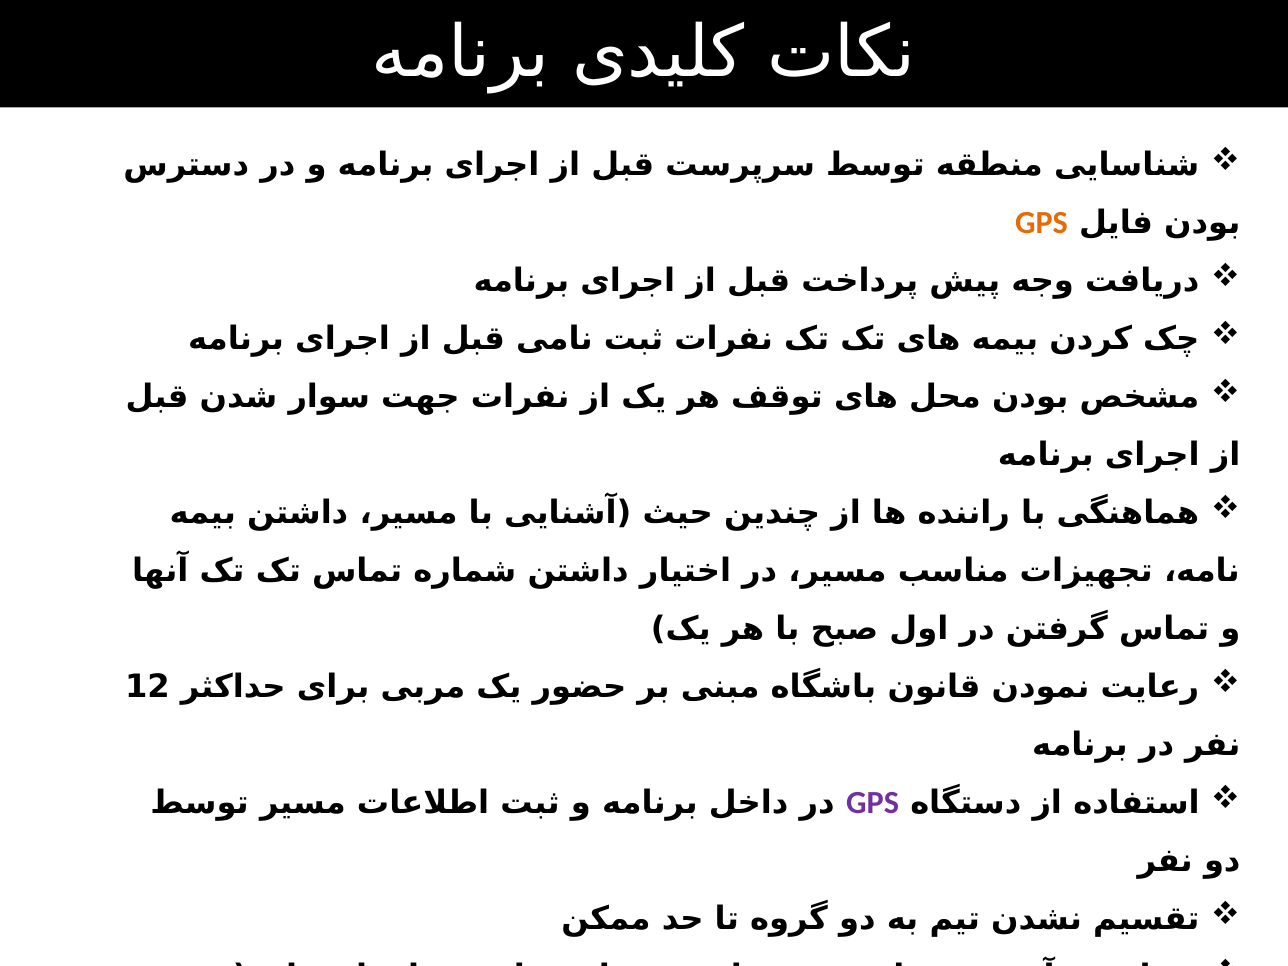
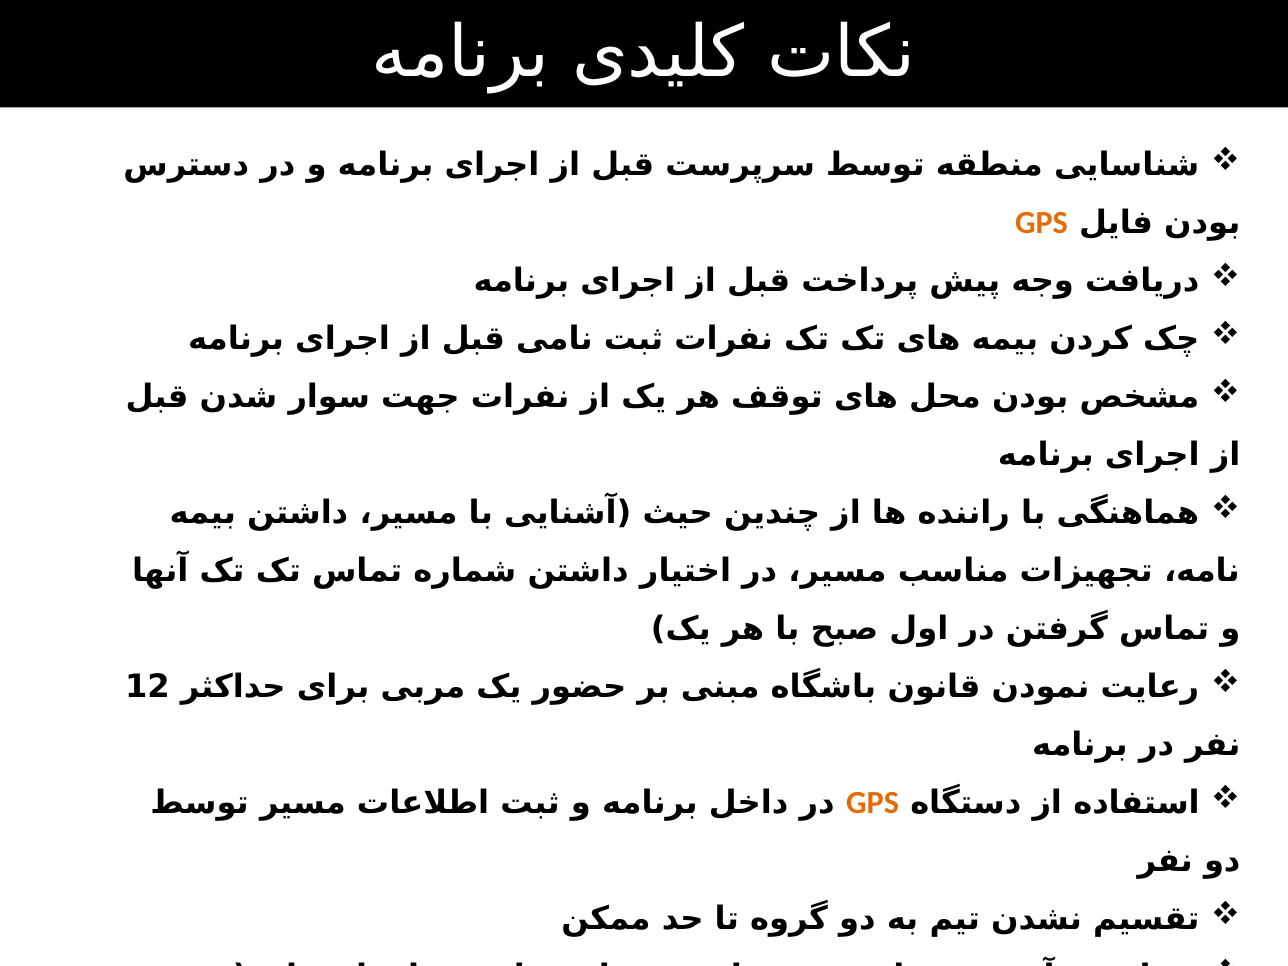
GPS colour: purple -> orange (873, 803)
